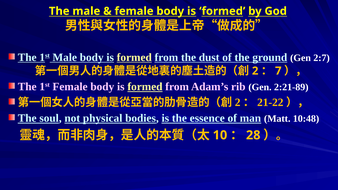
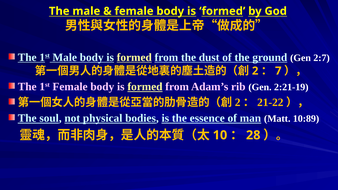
2:21-89: 2:21-89 -> 2:21-19 (291, 87)
10:48: 10:48 -> 10:89 (306, 119)
